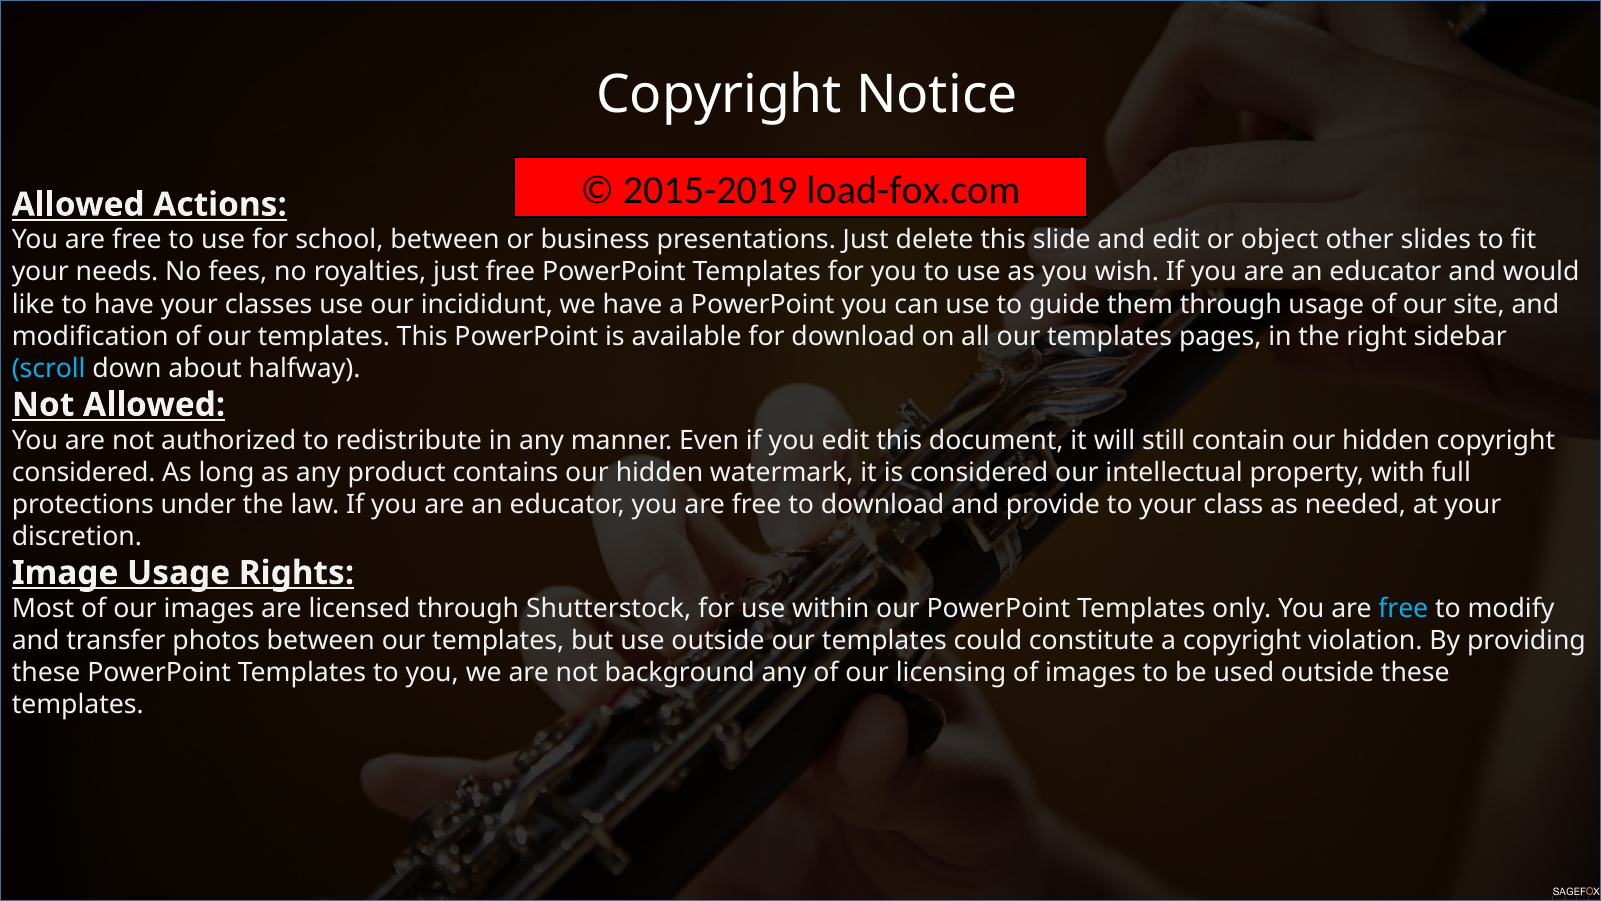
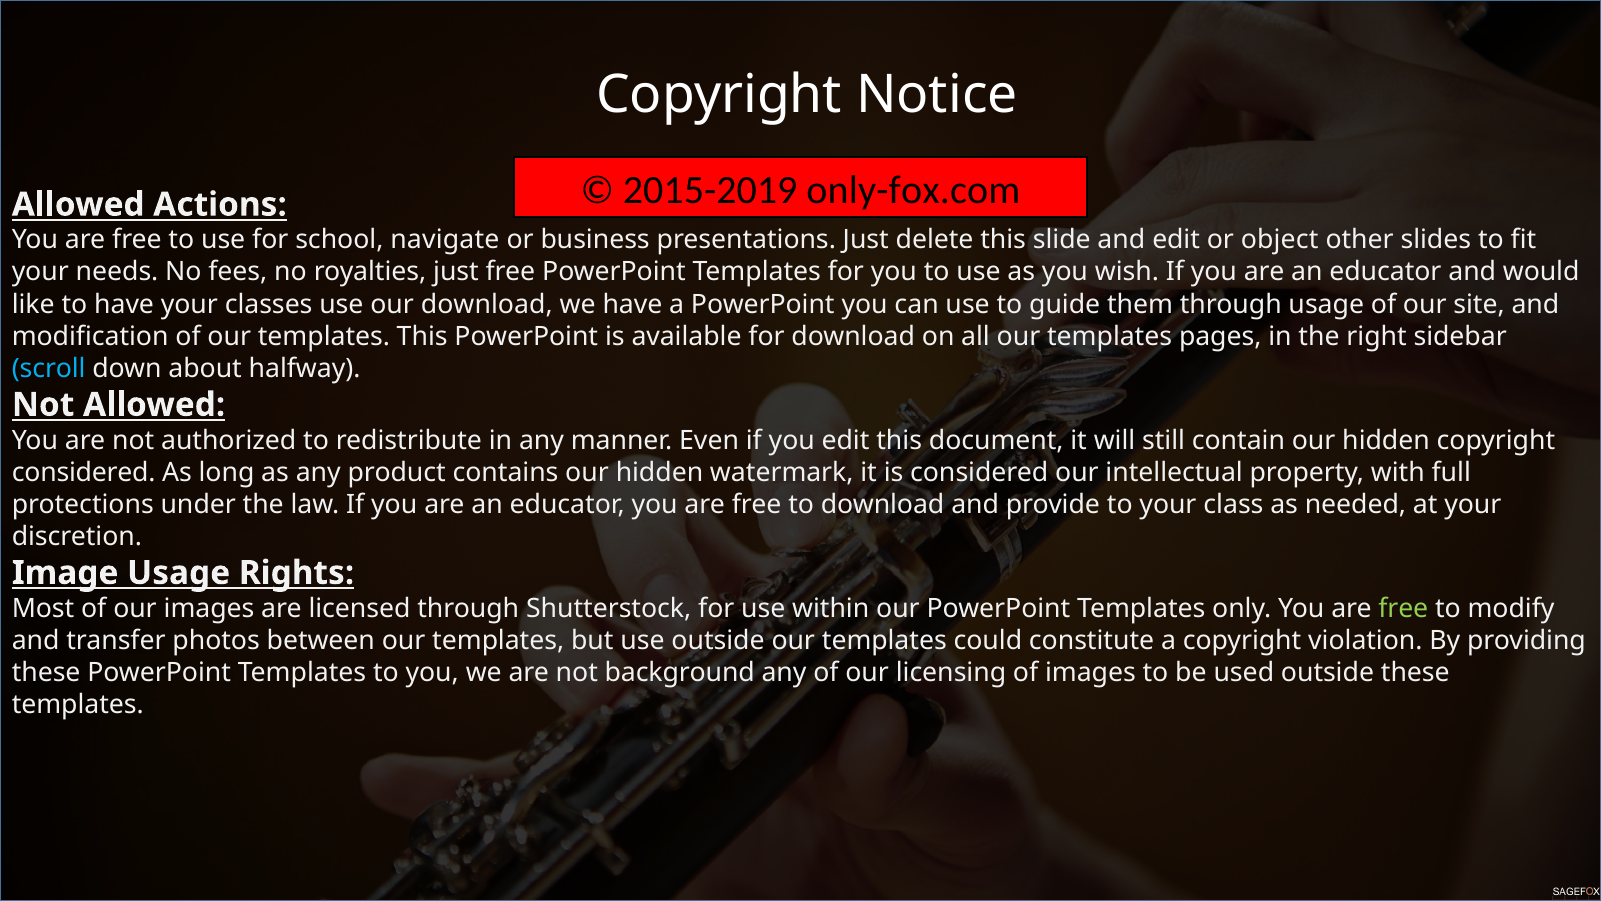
load-fox.com: load-fox.com -> only-fox.com (913, 190)
school between: between -> navigate (445, 240)
our incididunt: incididunt -> download (487, 304)
free colour: light blue -> light green (1403, 608)
